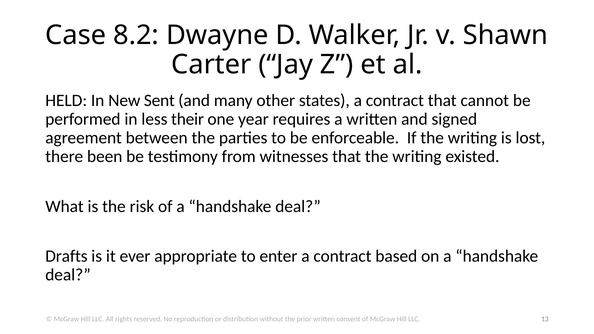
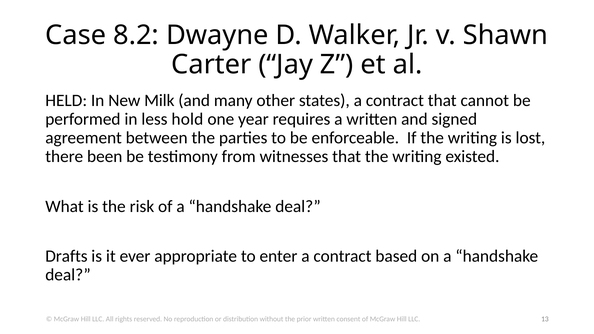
Sent: Sent -> Milk (159, 100)
their: their -> hold (187, 119)
